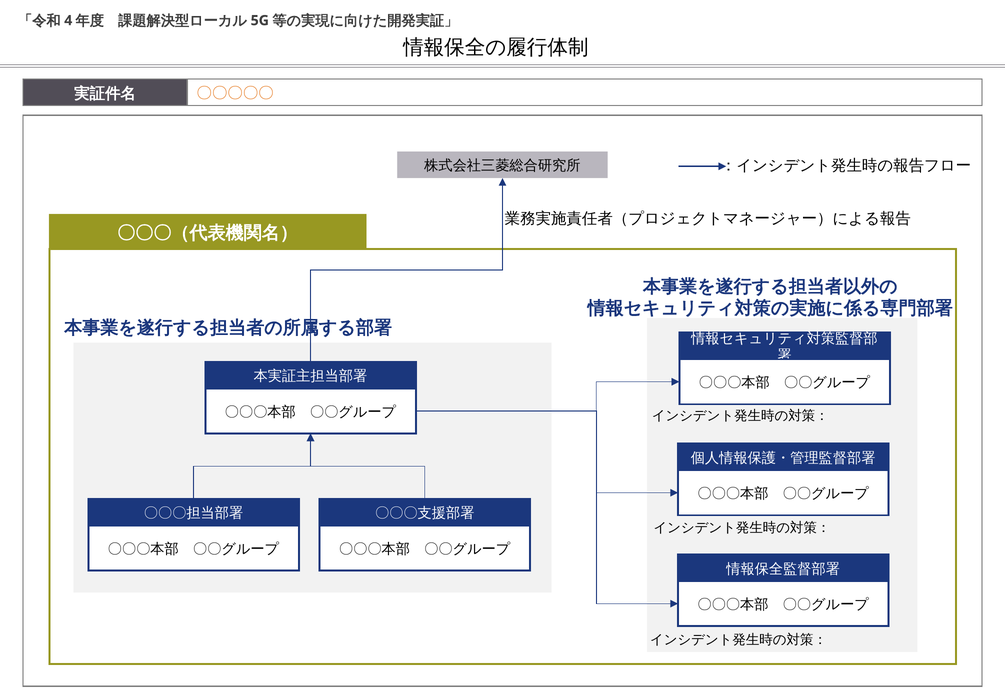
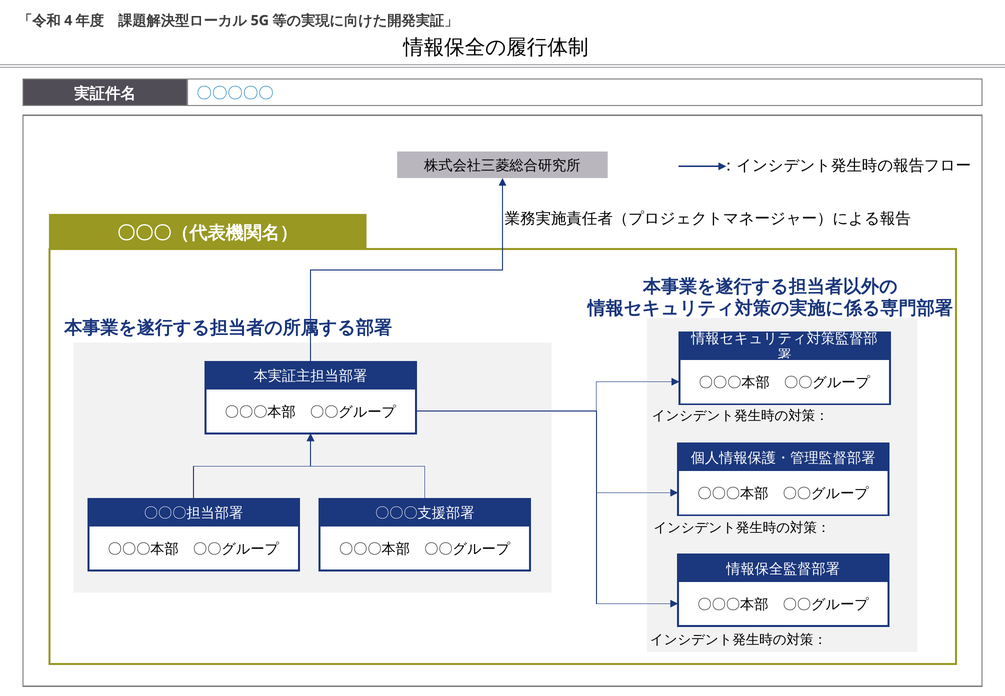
〇〇〇〇〇 colour: orange -> blue (235, 93)
